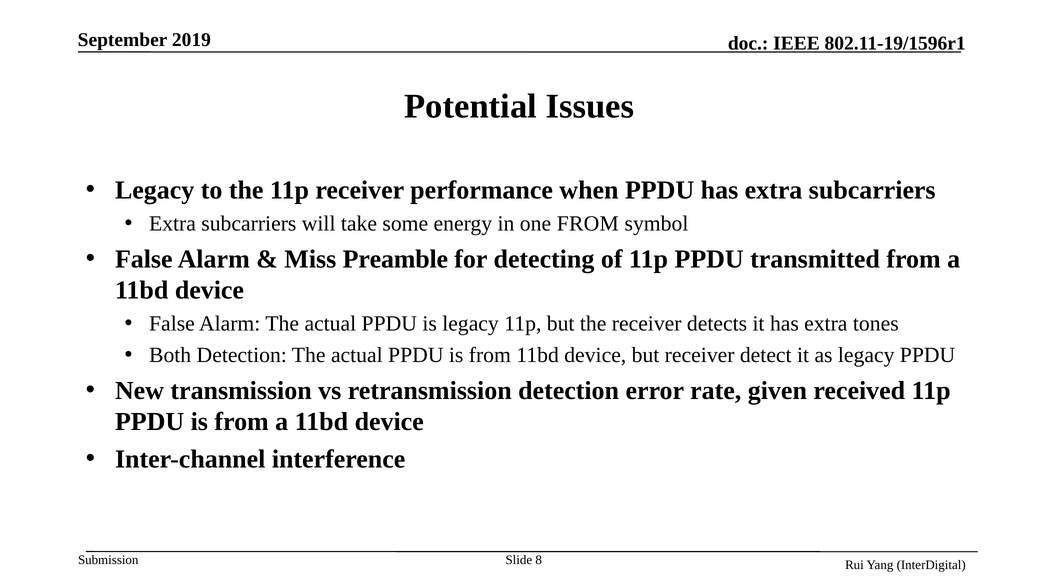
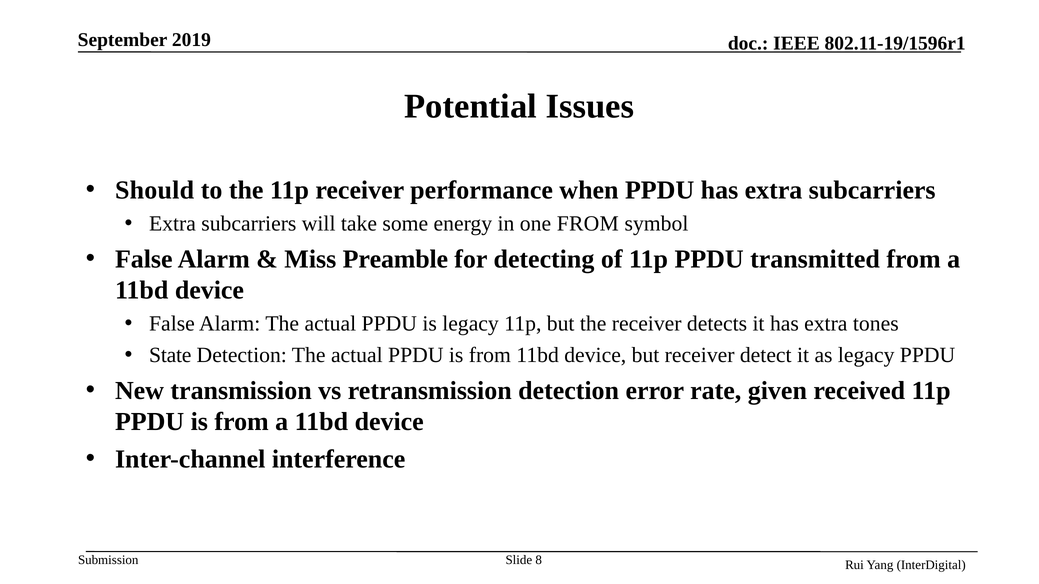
Legacy: Legacy -> Should (155, 190)
Both: Both -> State (170, 355)
